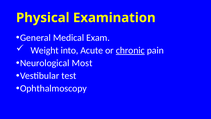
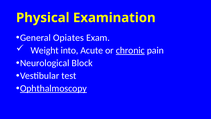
Medical: Medical -> Opiates (68, 38)
Most: Most -> Block (82, 63)
Ophthalmoscopy underline: none -> present (53, 88)
